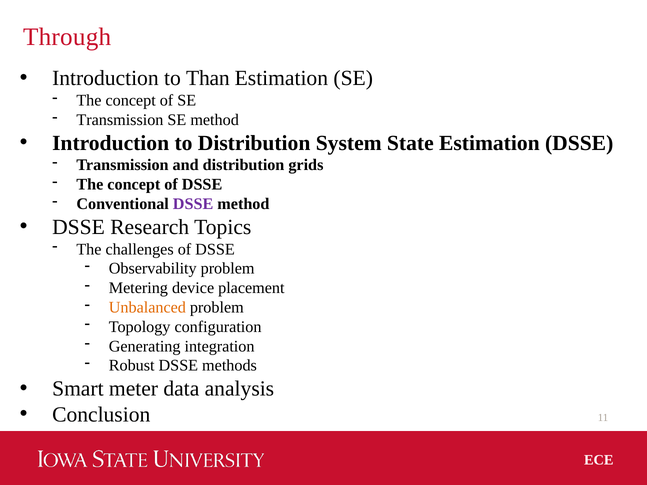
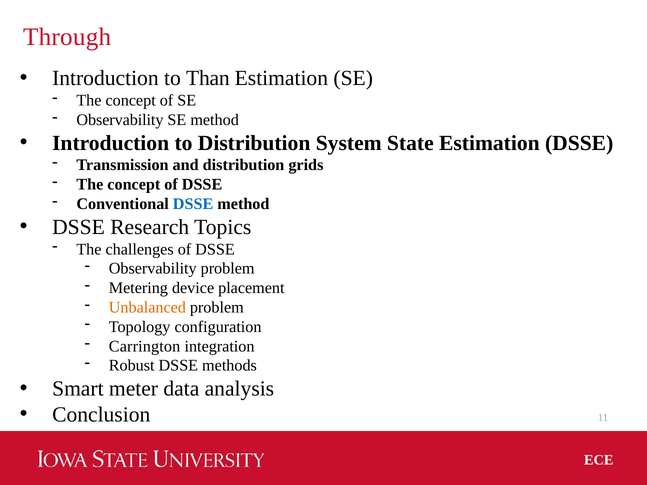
Transmission: Transmission -> Observability (120, 120)
DSSE colour: purple -> blue (193, 204)
Generating: Generating -> Carrington (145, 346)
